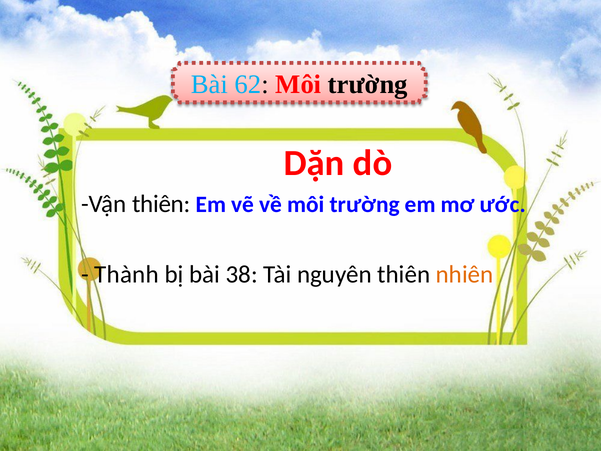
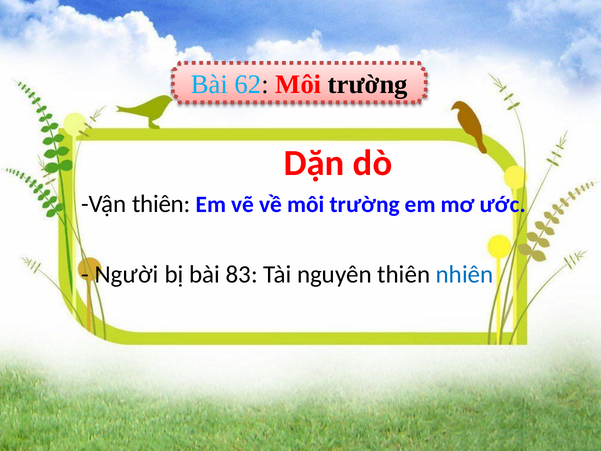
Thành: Thành -> Người (127, 274)
38: 38 -> 83 (242, 274)
nhiên colour: orange -> blue (465, 274)
